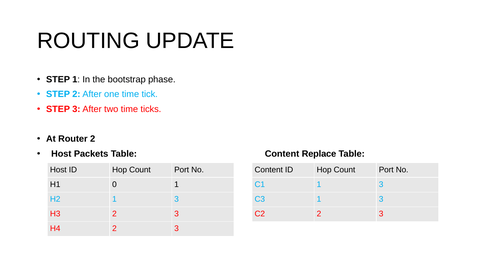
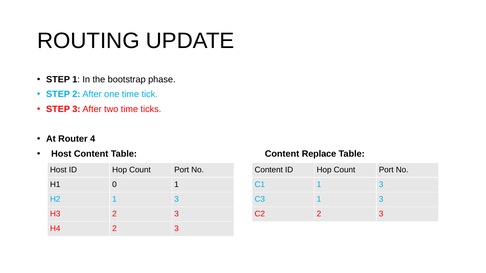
Router 2: 2 -> 4 (93, 139)
Host Packets: Packets -> Content (91, 154)
